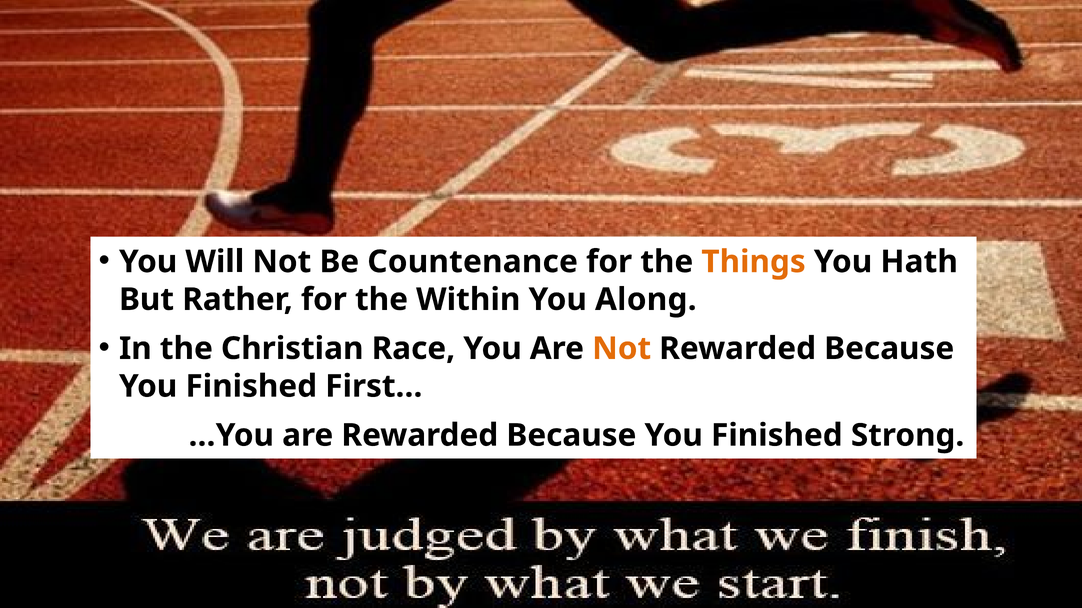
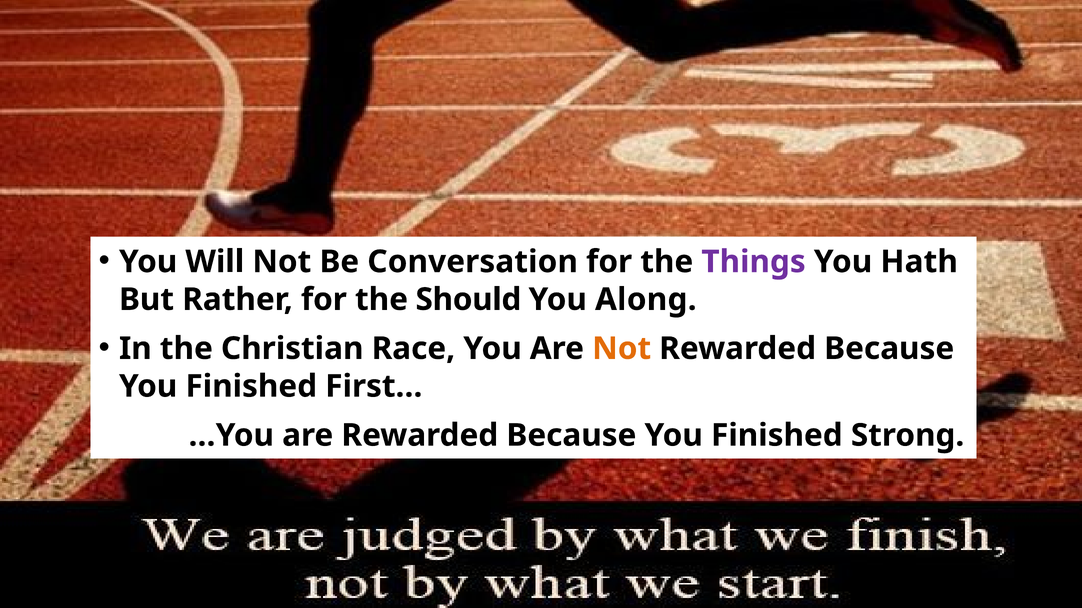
Countenance: Countenance -> Conversation (473, 262)
Things colour: orange -> purple (754, 262)
Within: Within -> Should (468, 300)
